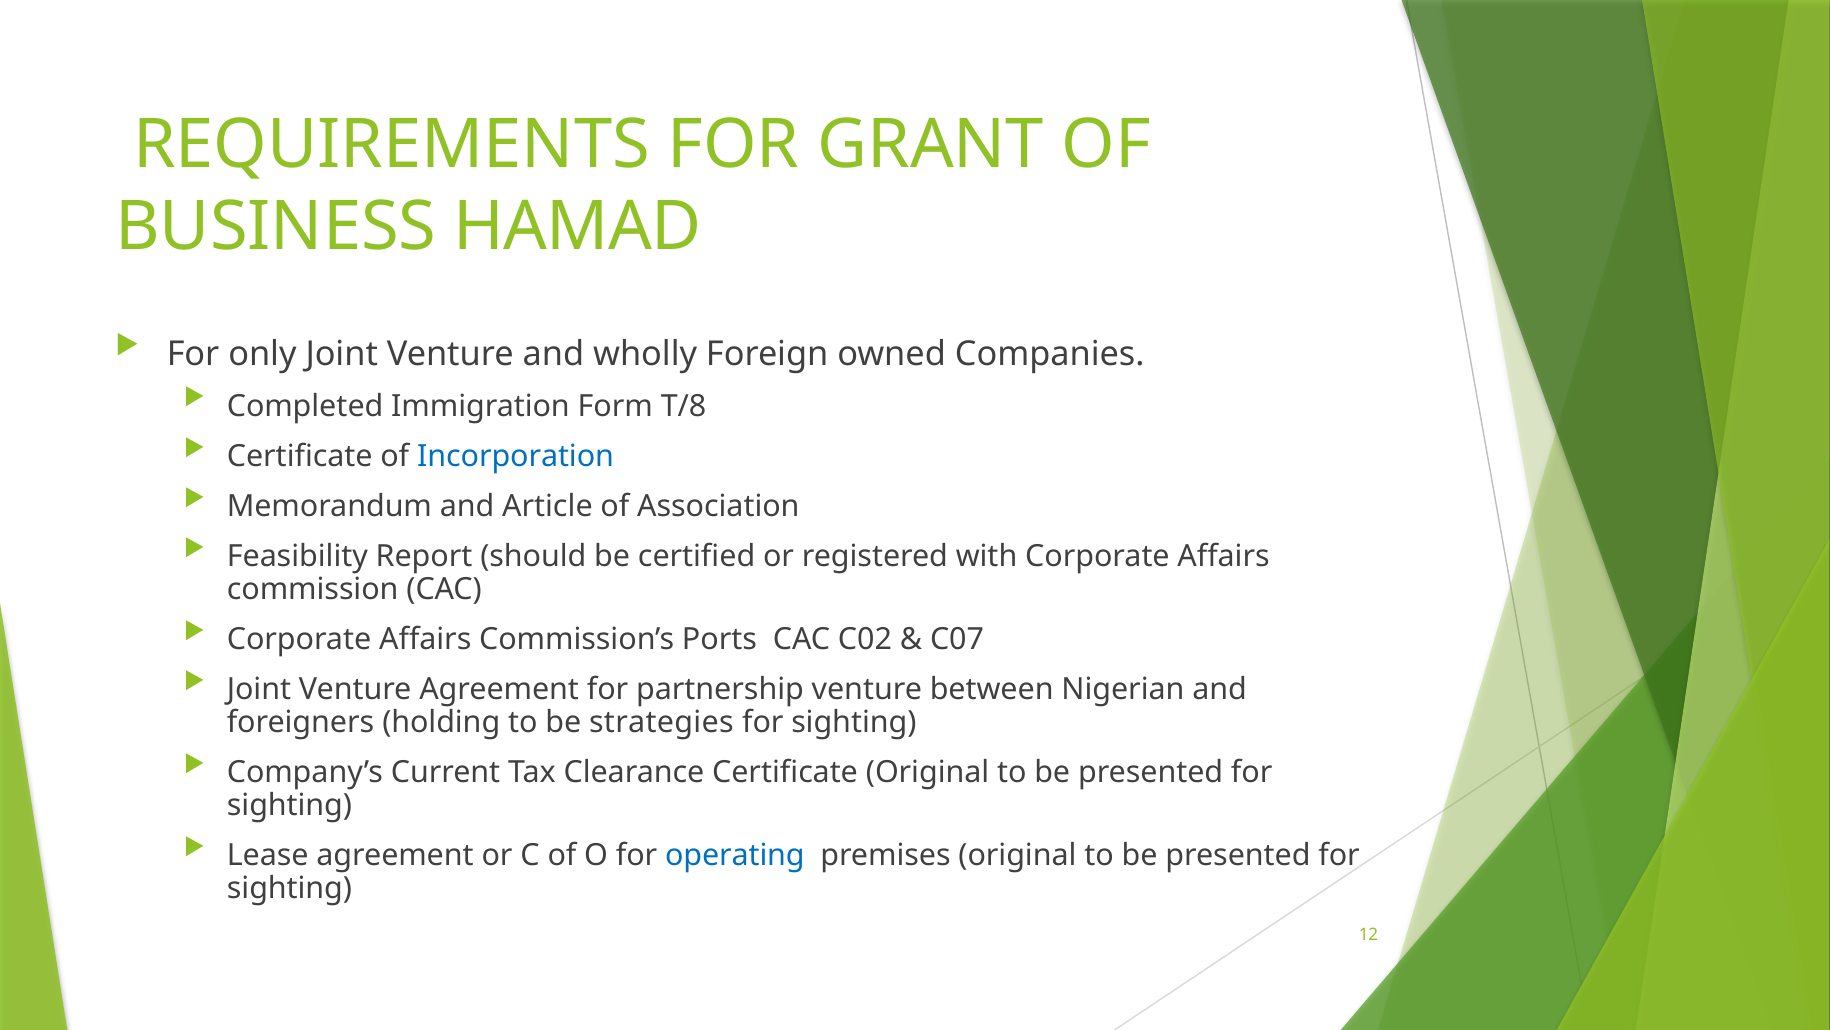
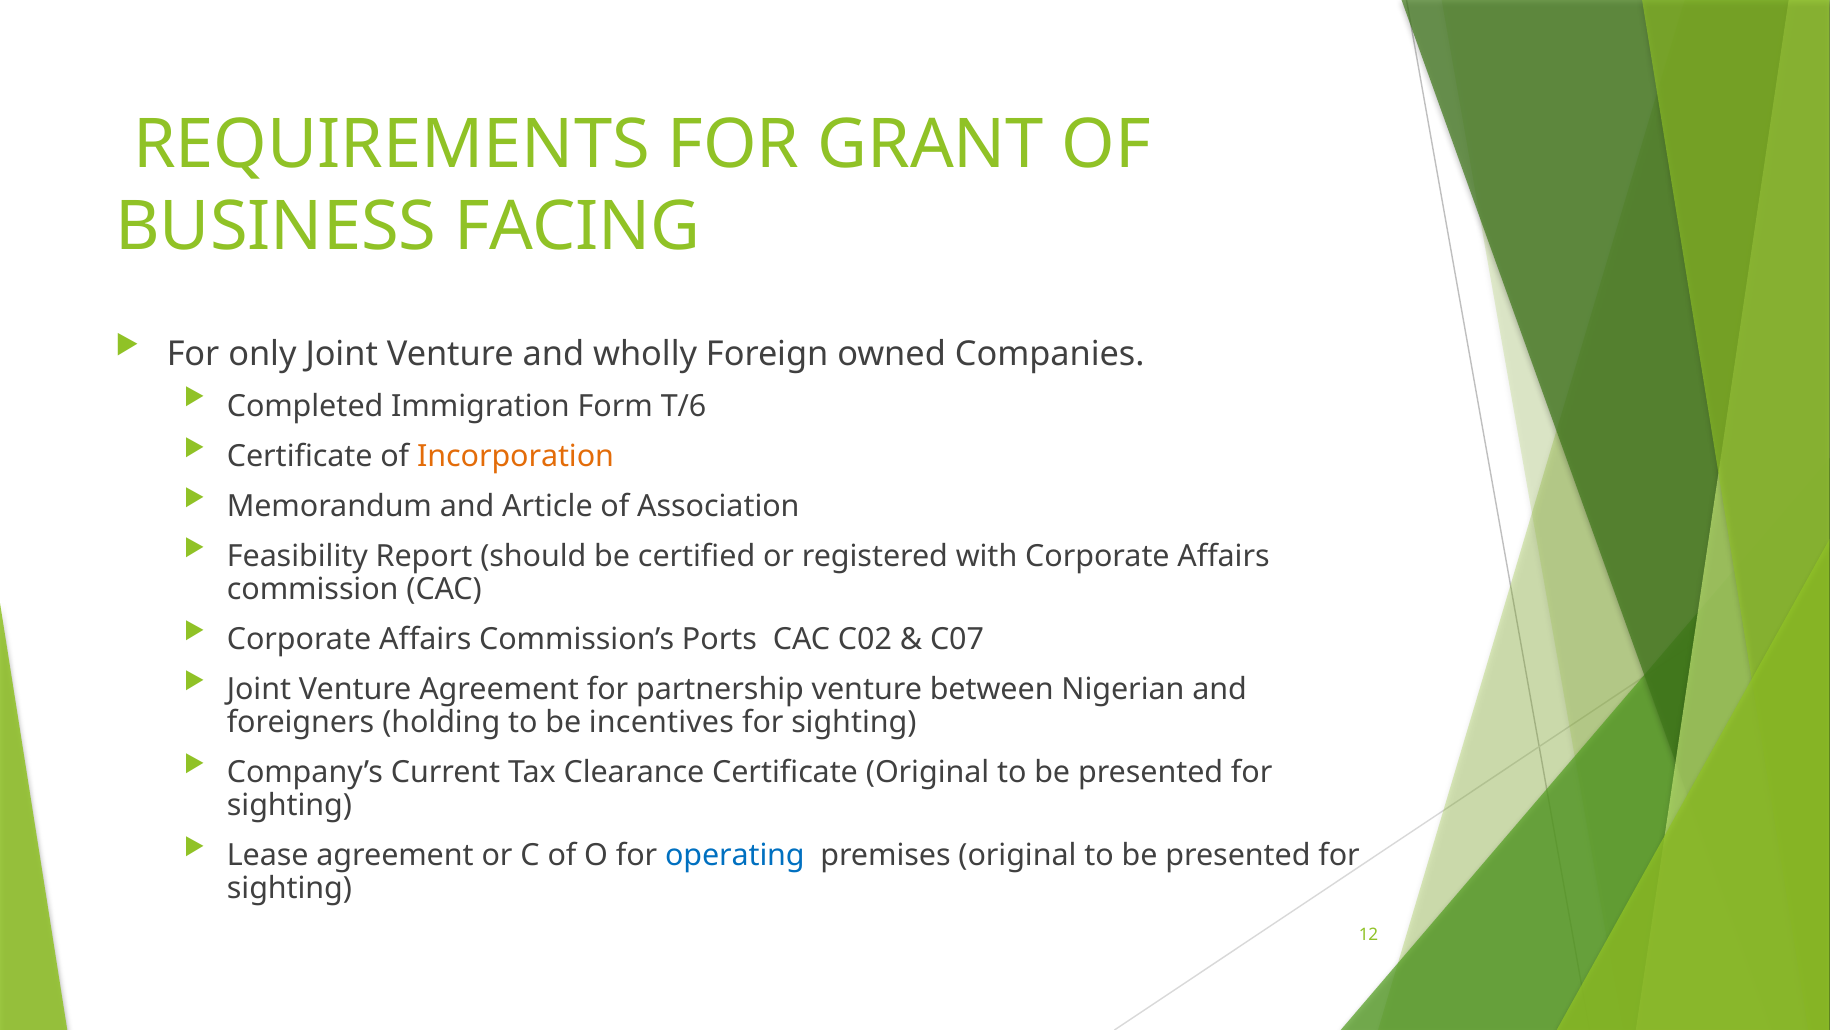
HAMAD: HAMAD -> FACING (577, 227)
T/8: T/8 -> T/6 (684, 406)
Incorporation colour: blue -> orange (516, 456)
strategies: strategies -> incentives (661, 722)
